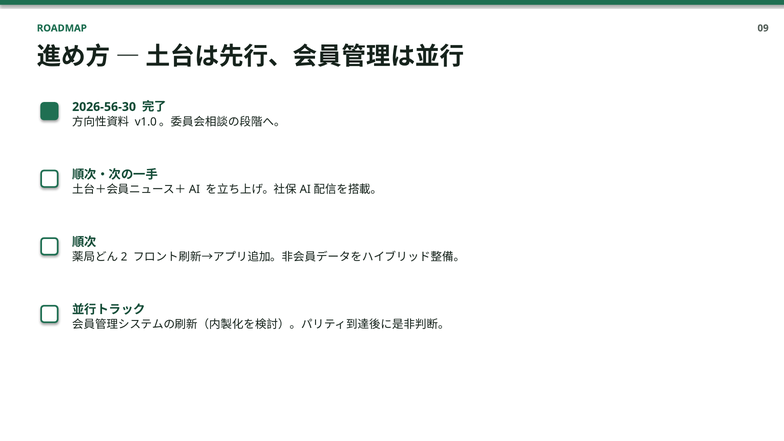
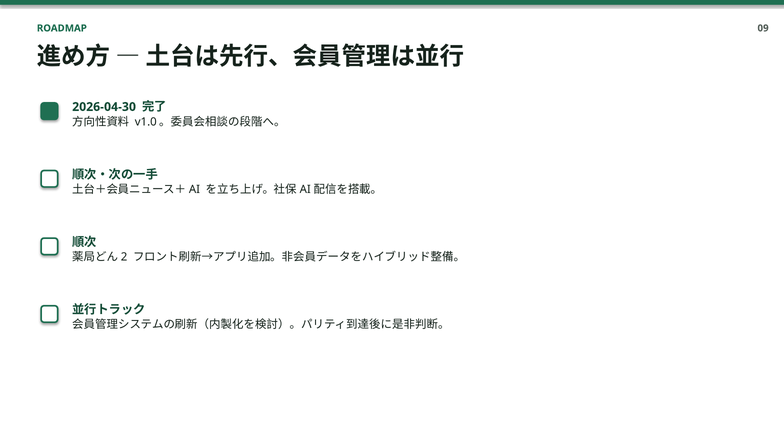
2026-56-30: 2026-56-30 -> 2026-04-30 (104, 107)
